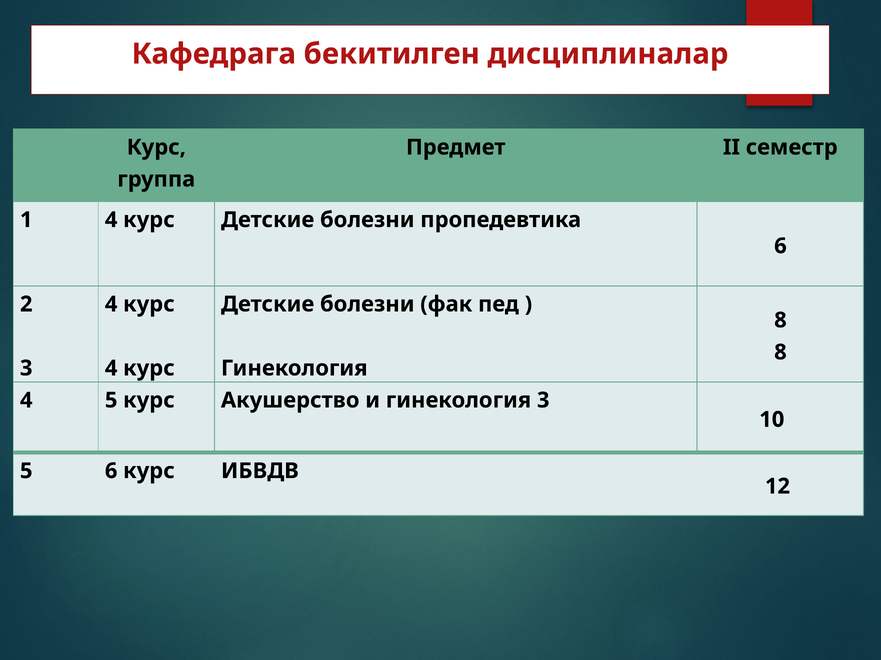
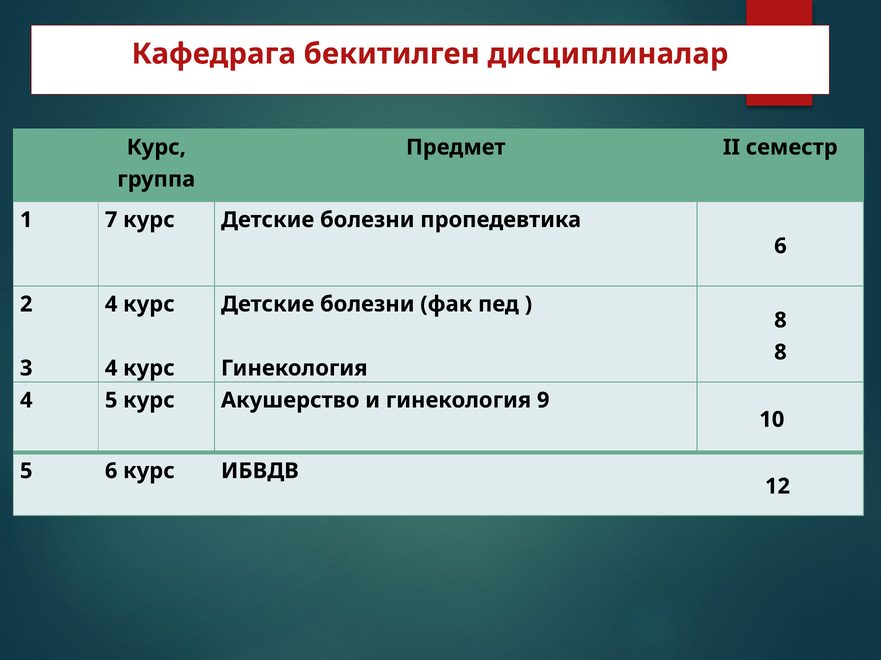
1 4: 4 -> 7 (111, 220)
гинекология 3: 3 -> 9 (543, 401)
